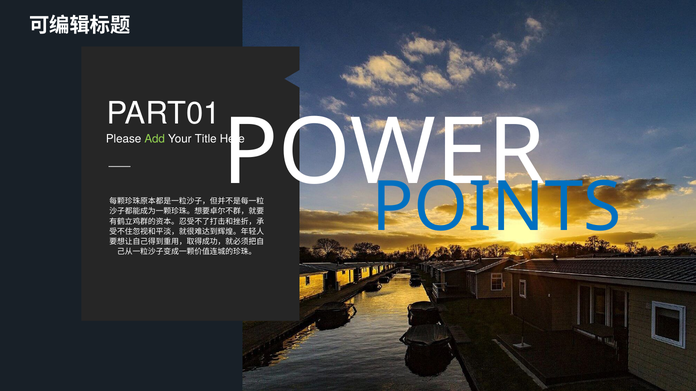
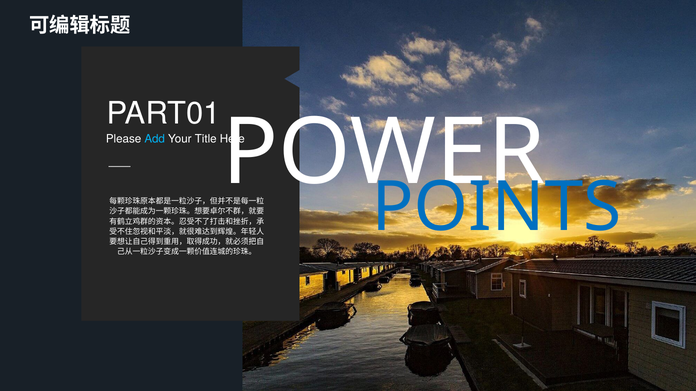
Add colour: light green -> light blue (155, 139)
